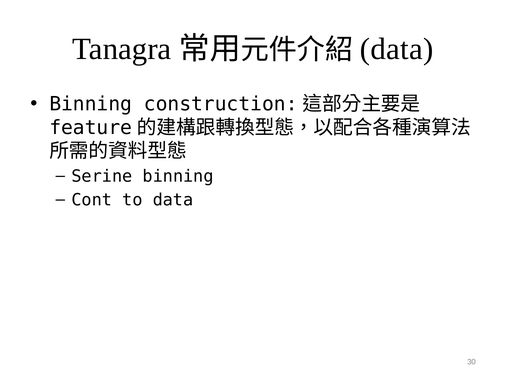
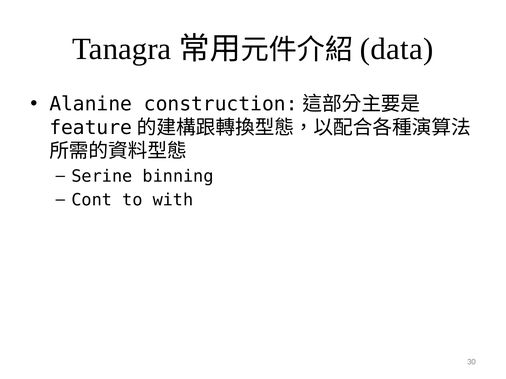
Binning: Binning -> Alanine (91, 104)
to data: data -> with (173, 200)
